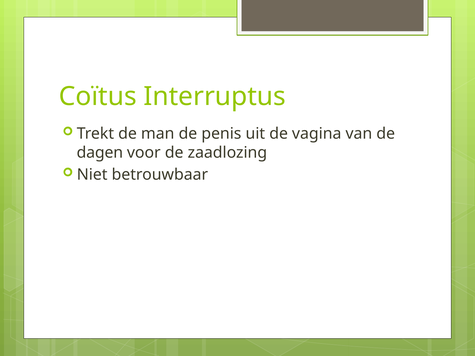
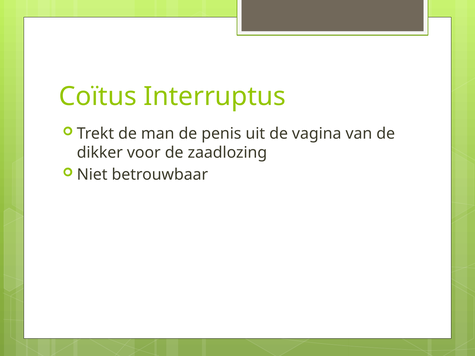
dagen: dagen -> dikker (100, 153)
